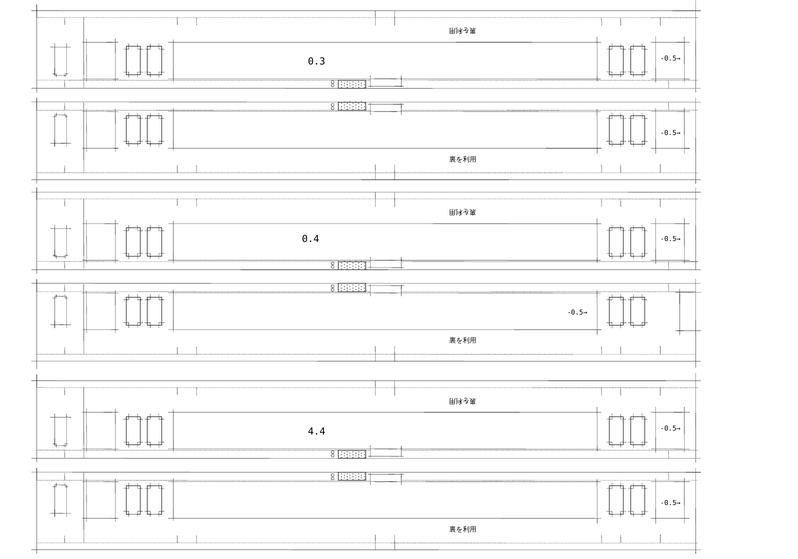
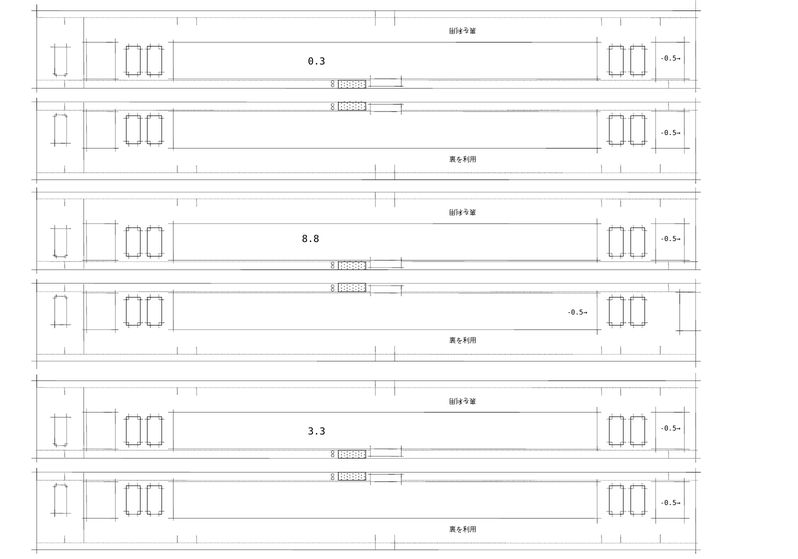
0.4: 0.4 -> 8.8 (311, 239)
4.4: 4.4 -> 3.3 (317, 432)
